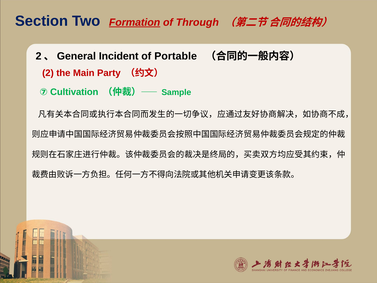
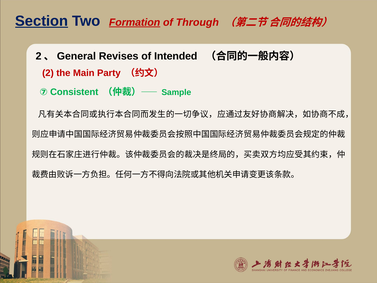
Section underline: none -> present (42, 21)
Incident: Incident -> Revises (119, 56)
Portable: Portable -> Intended (176, 56)
Cultivation: Cultivation -> Consistent (74, 92)
